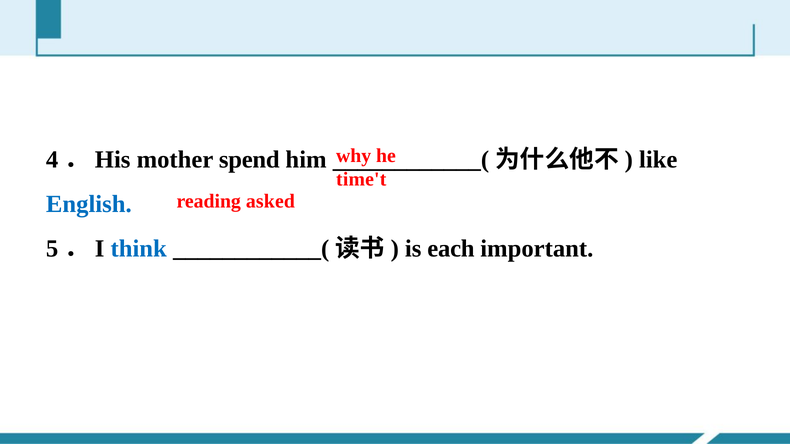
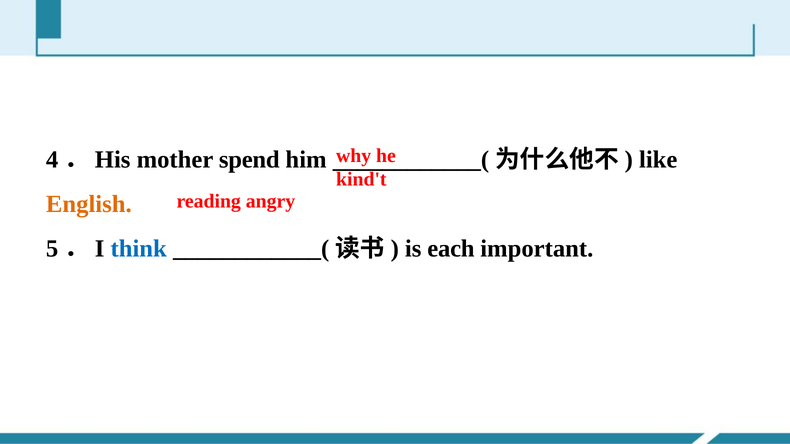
time't: time't -> kind't (361, 180)
asked: asked -> angry (271, 201)
English colour: blue -> orange (89, 204)
